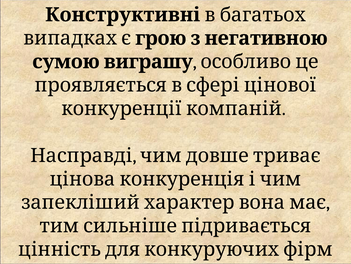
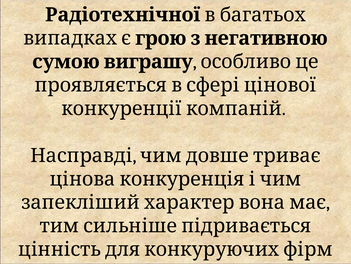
Конструктивні: Конструктивні -> Радіотехнічної (123, 15)
